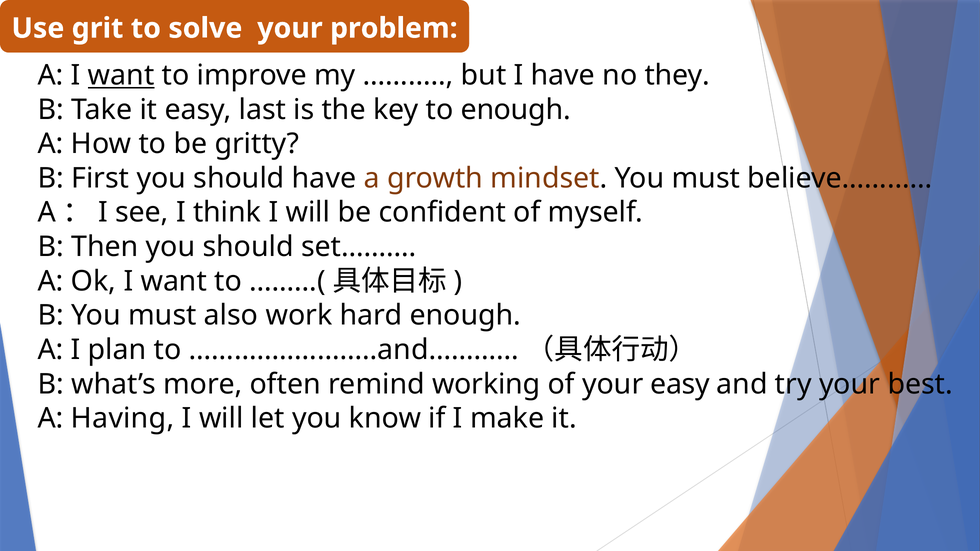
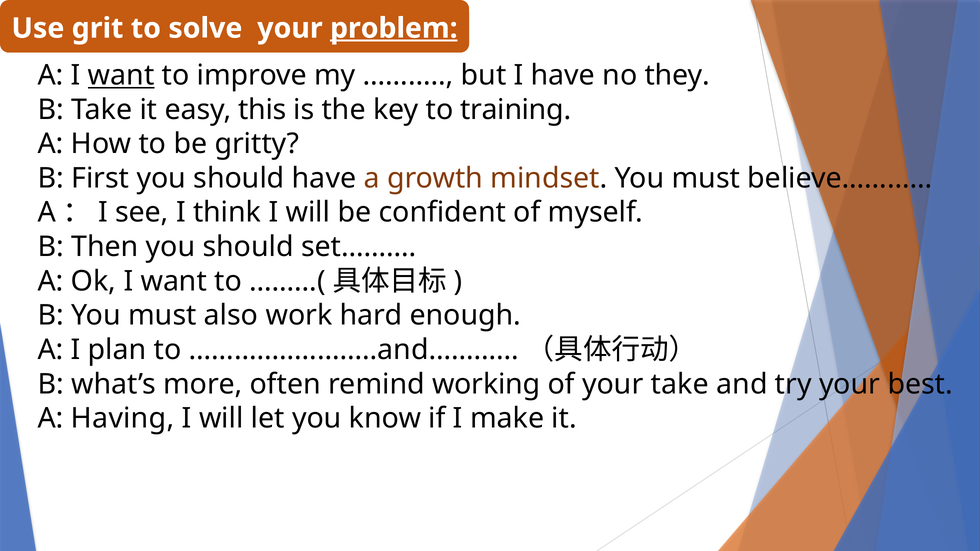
problem underline: none -> present (394, 28)
last: last -> this (262, 110)
to enough: enough -> training (516, 110)
your easy: easy -> take (680, 384)
